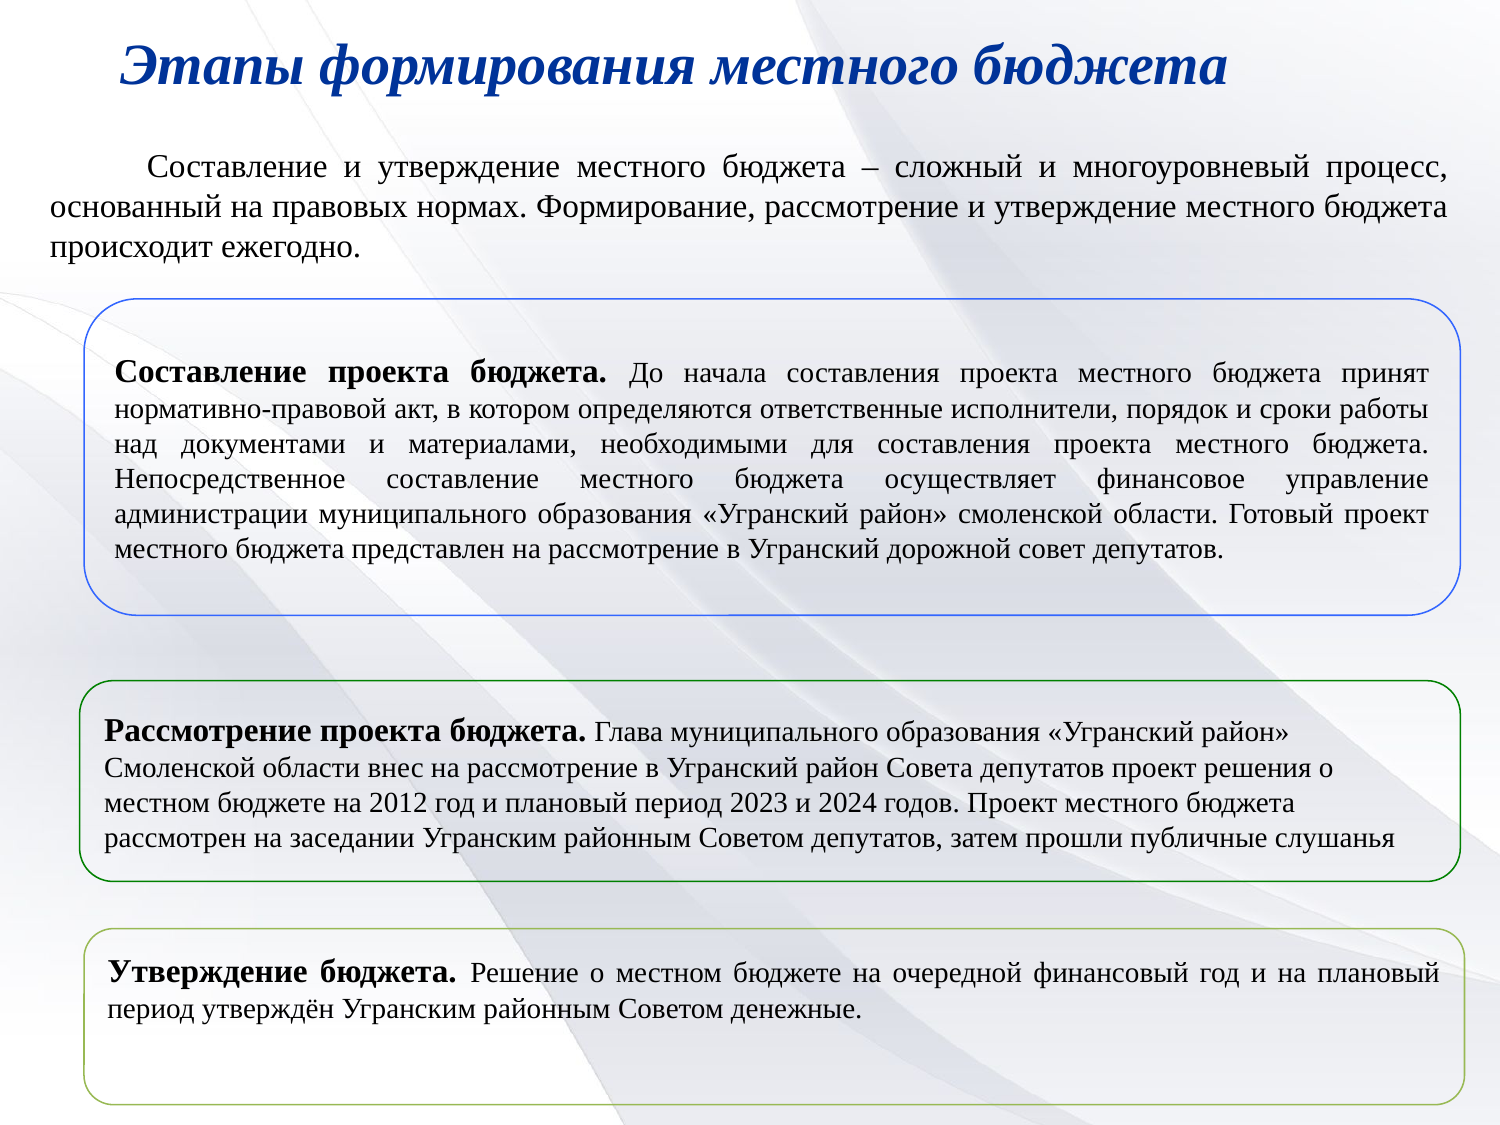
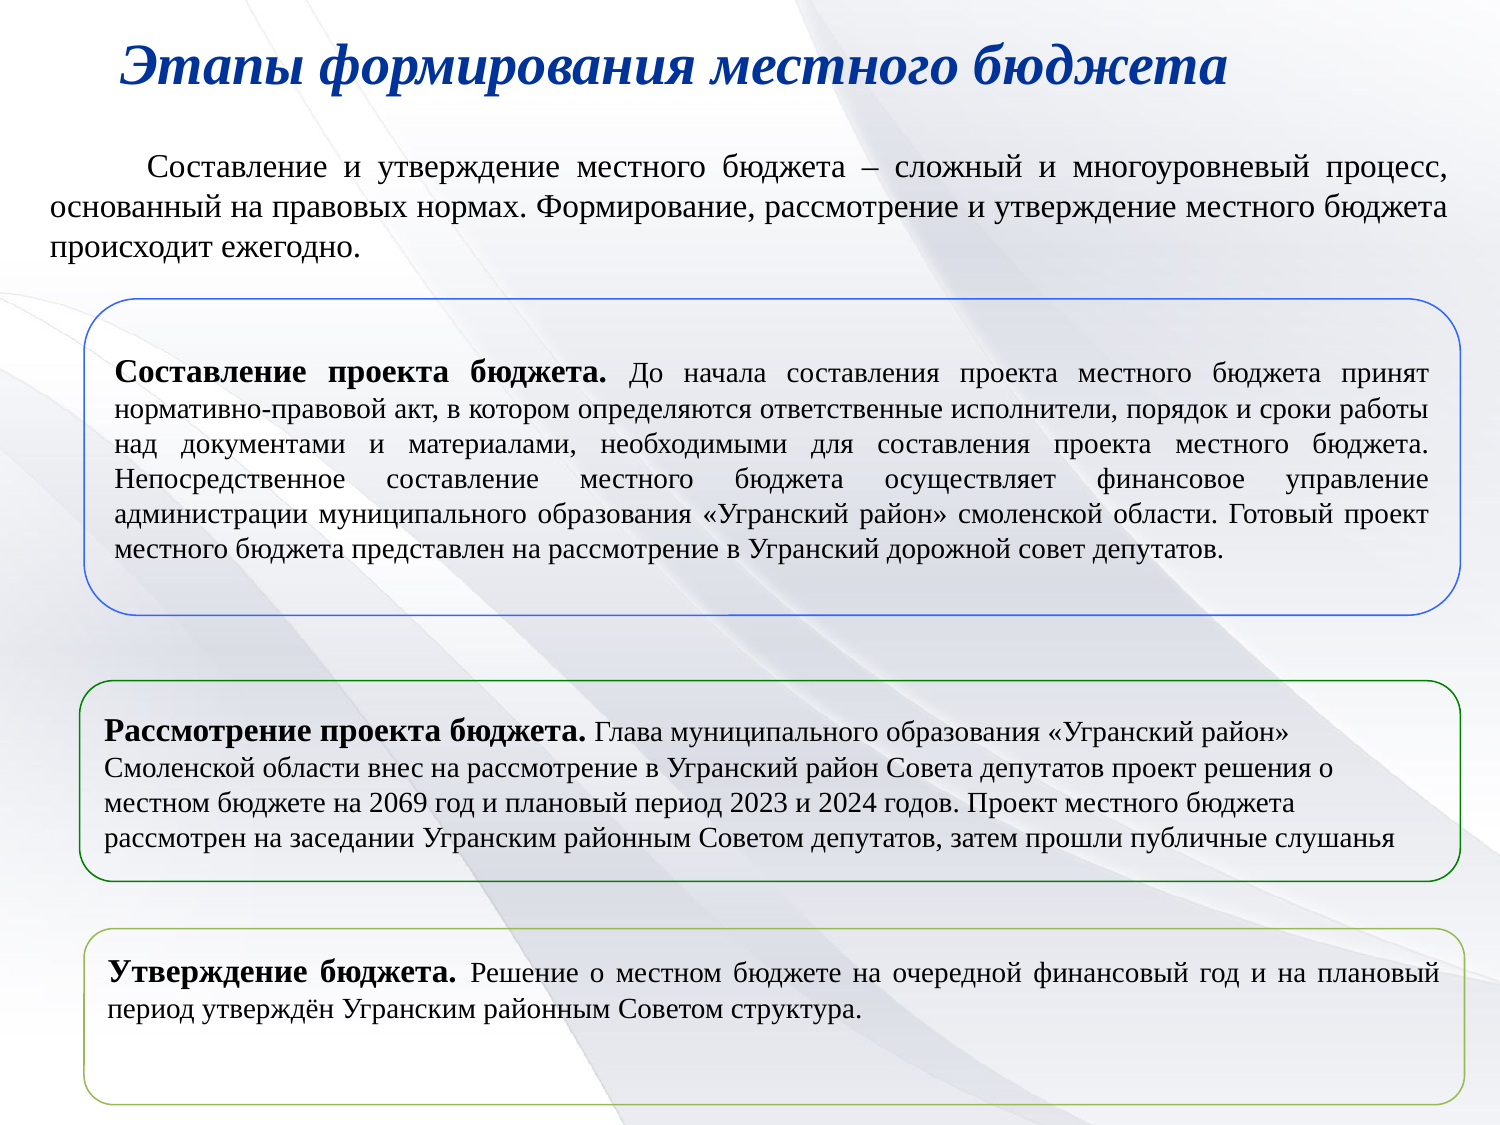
2012: 2012 -> 2069 (398, 803)
денежные: денежные -> структура (797, 1009)
